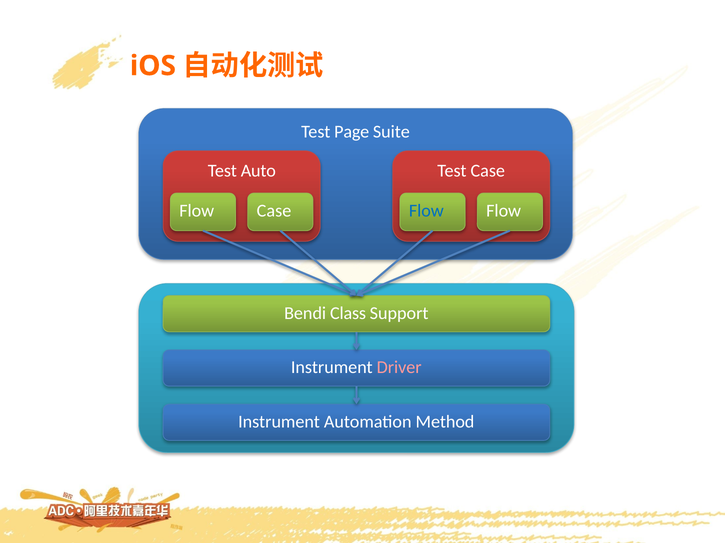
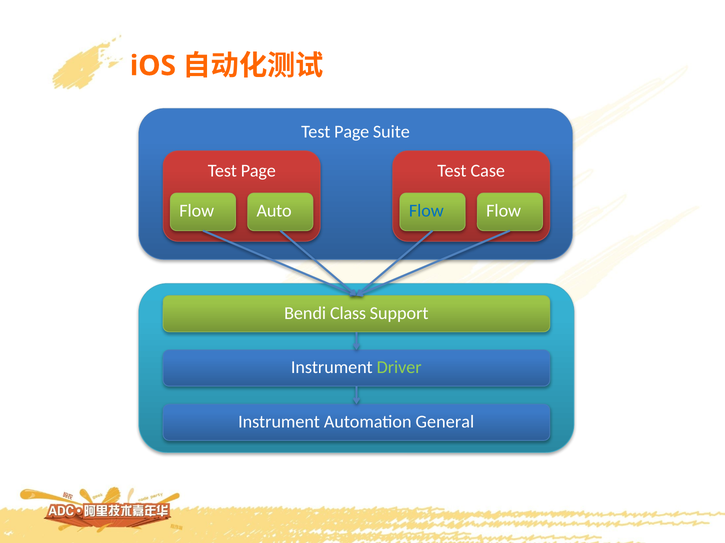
Auto: Auto -> Page (258, 171)
Flow Case: Case -> Auto (274, 211)
Driver colour: pink -> light green (399, 368)
Method: Method -> General (445, 422)
